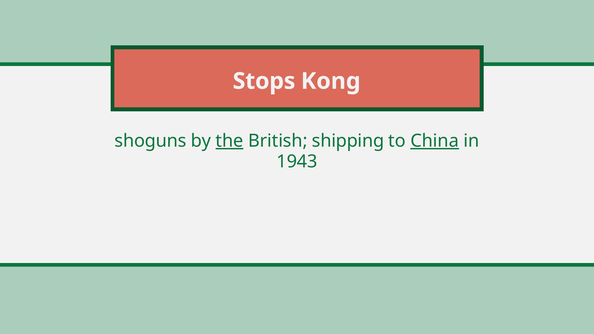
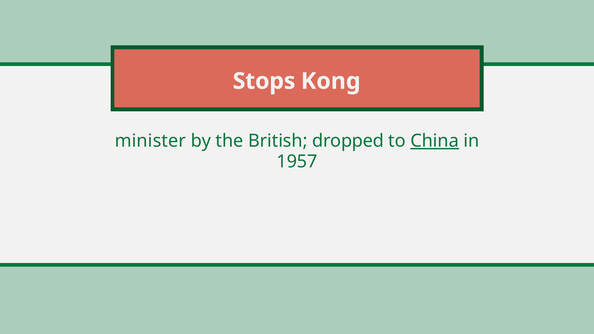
shoguns: shoguns -> minister (150, 141)
the underline: present -> none (229, 141)
shipping: shipping -> dropped (348, 141)
1943: 1943 -> 1957 (297, 162)
